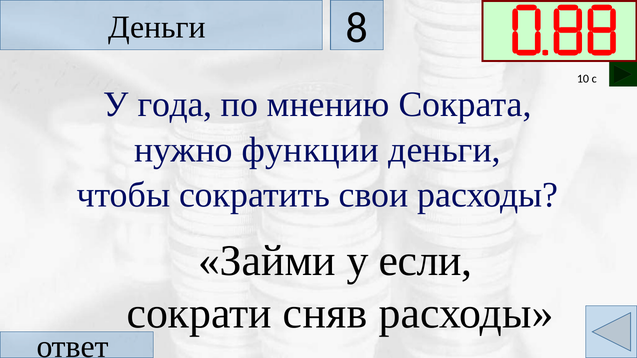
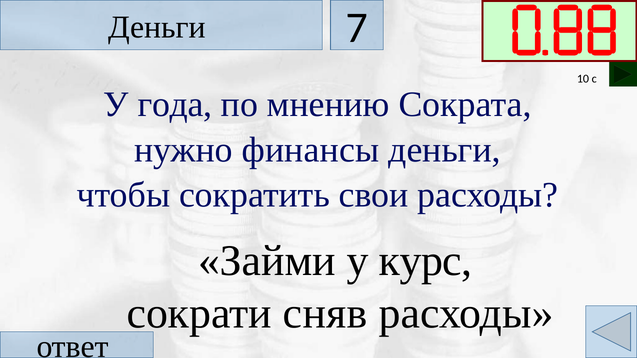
8: 8 -> 7 (357, 28)
функции: функции -> финансы (310, 150)
если: если -> курс (426, 261)
